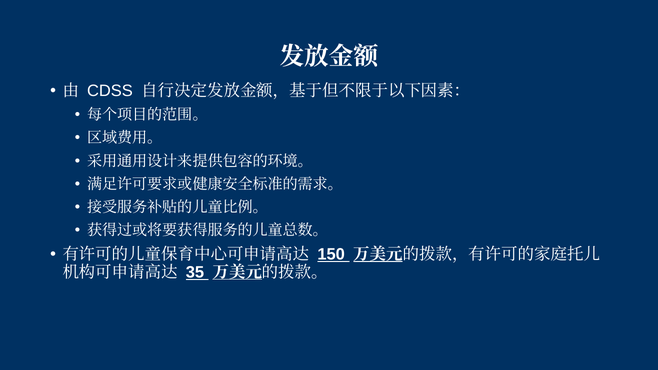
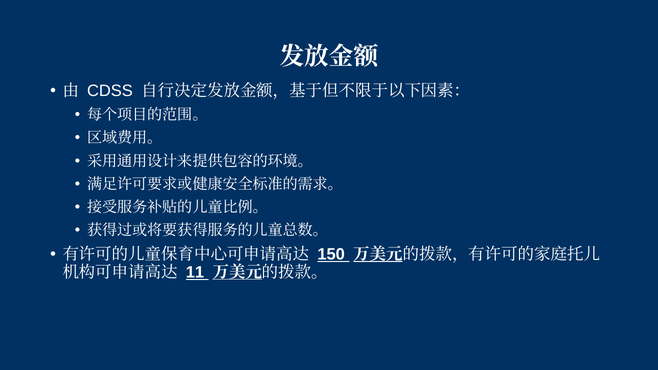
35: 35 -> 11 (195, 272)
